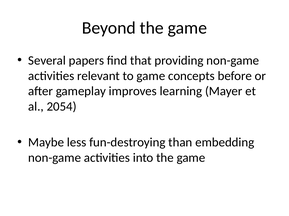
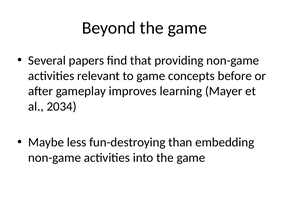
2054: 2054 -> 2034 (62, 107)
